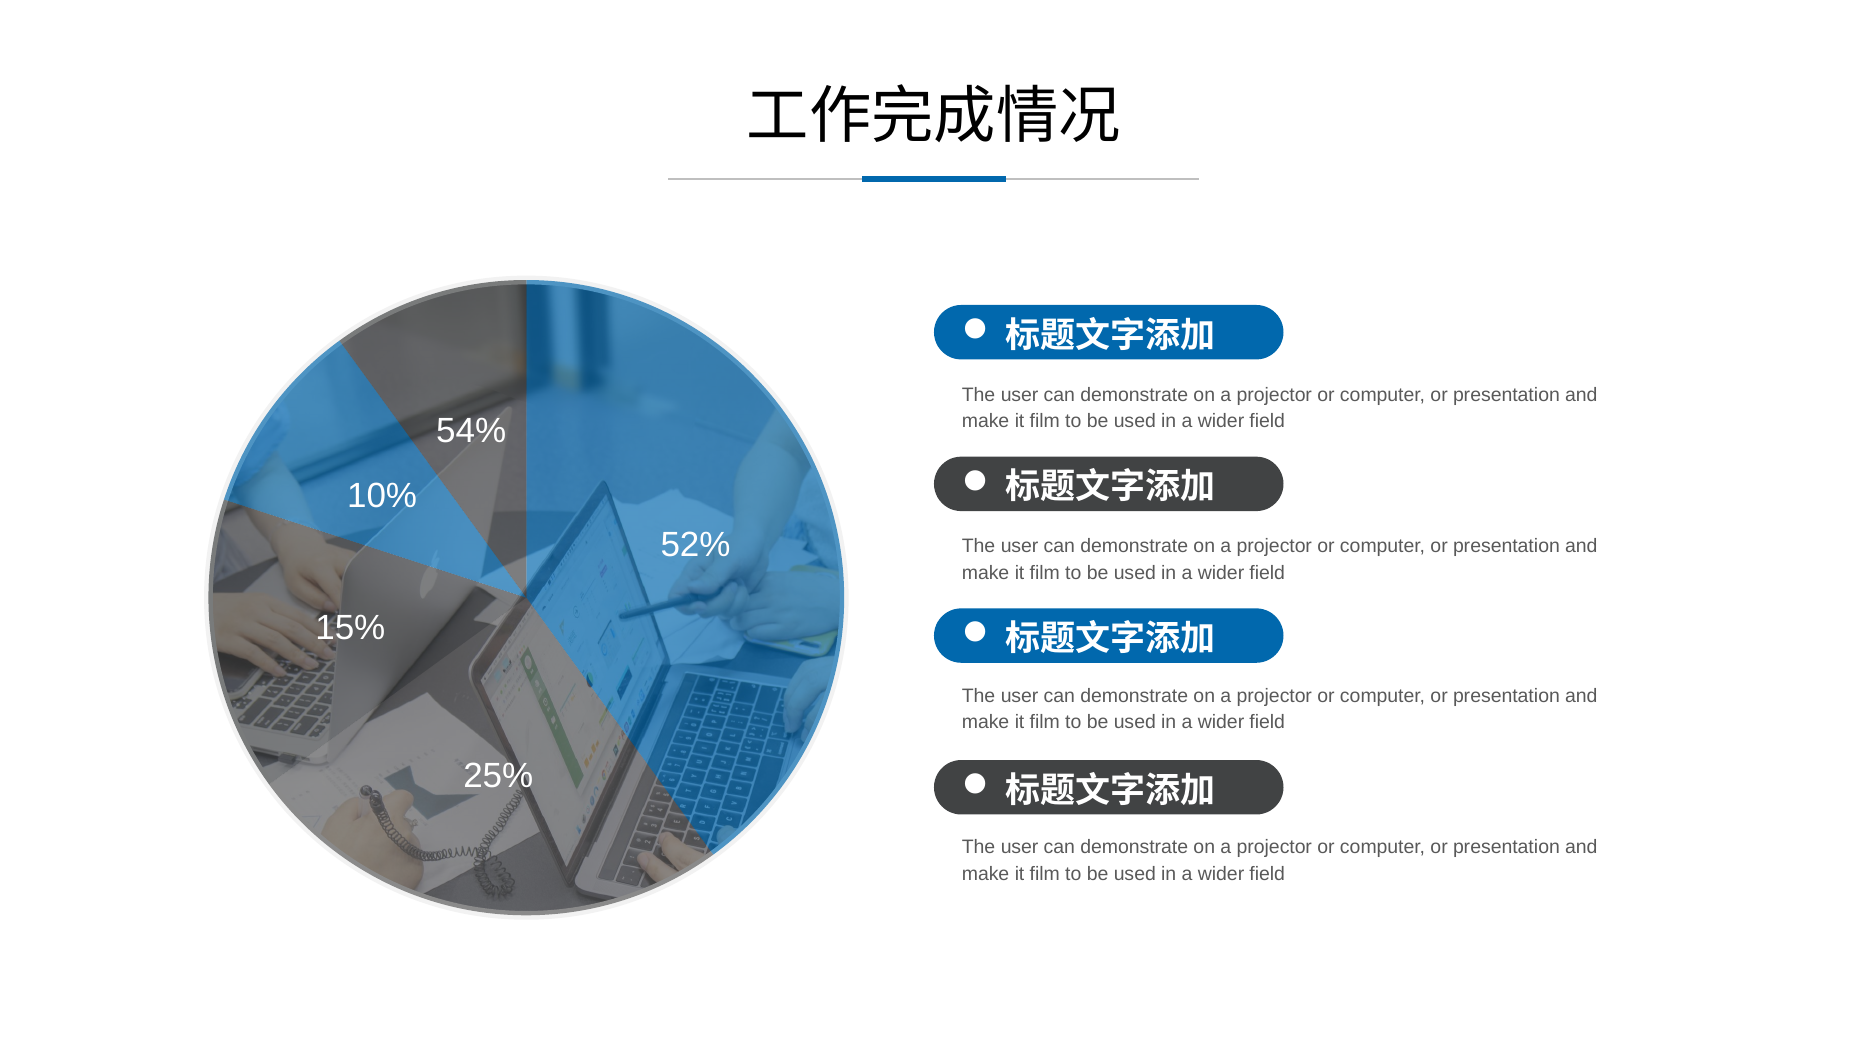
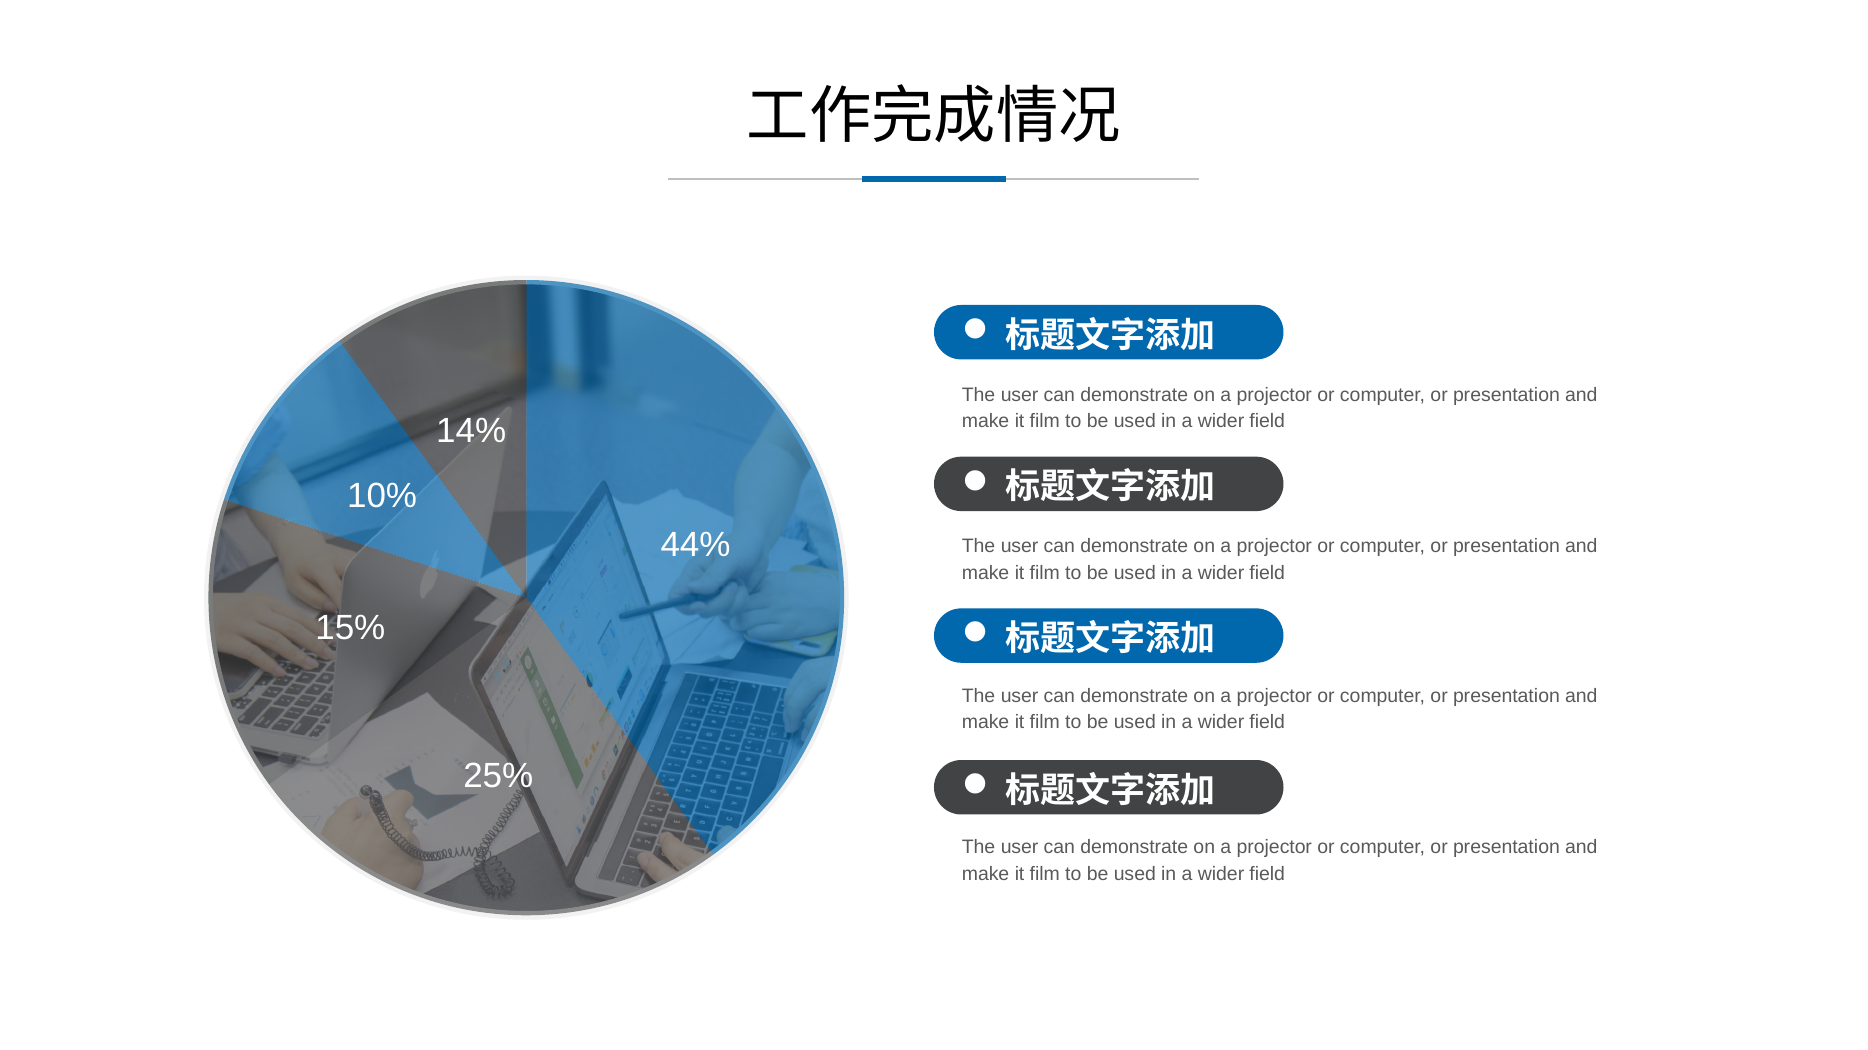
54%: 54% -> 14% (471, 431)
52%: 52% -> 44% (696, 546)
